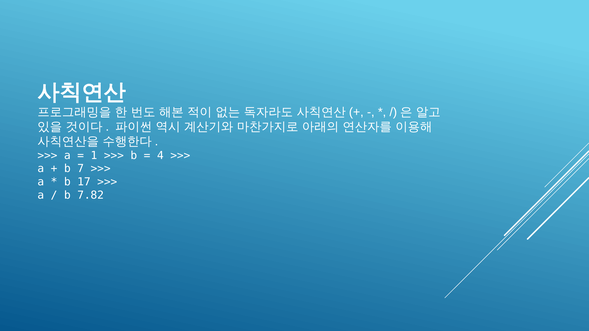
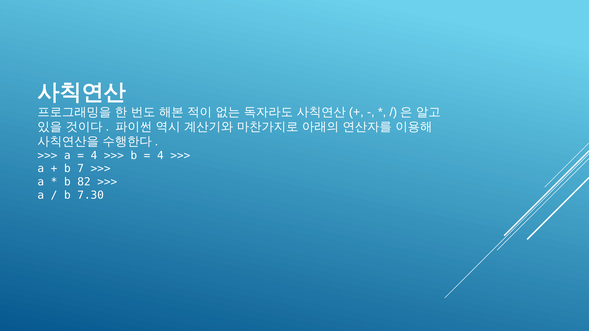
1: 1 -> 4 (94, 156)
17: 17 -> 82 (84, 182)
7.82: 7.82 -> 7.30 (91, 195)
